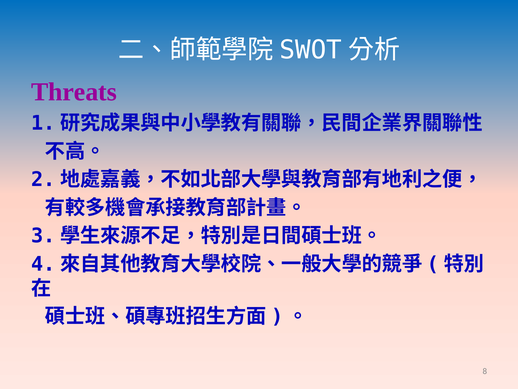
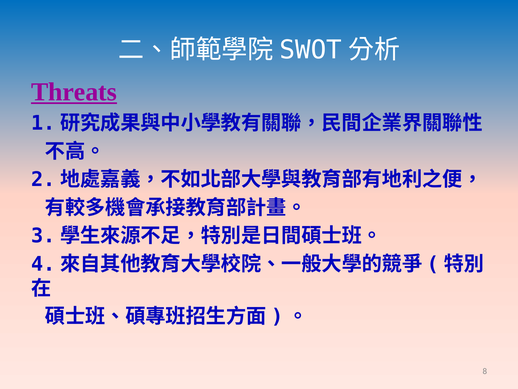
Threats underline: none -> present (74, 92)
